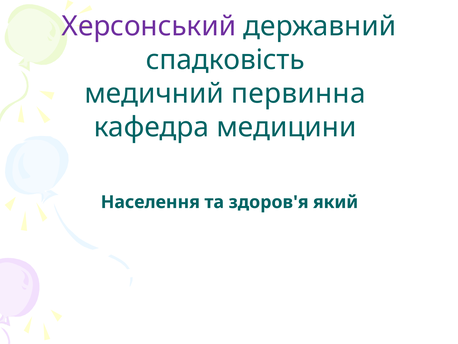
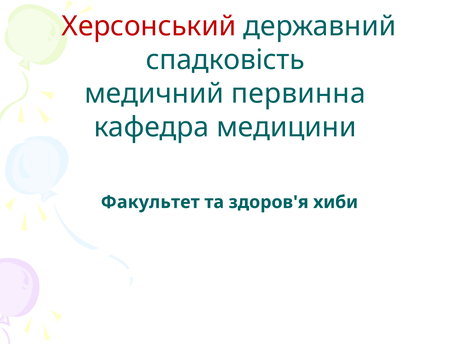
Херсонський colour: purple -> red (149, 26)
Населення: Населення -> Факультет (150, 202)
який: який -> хиби (336, 202)
